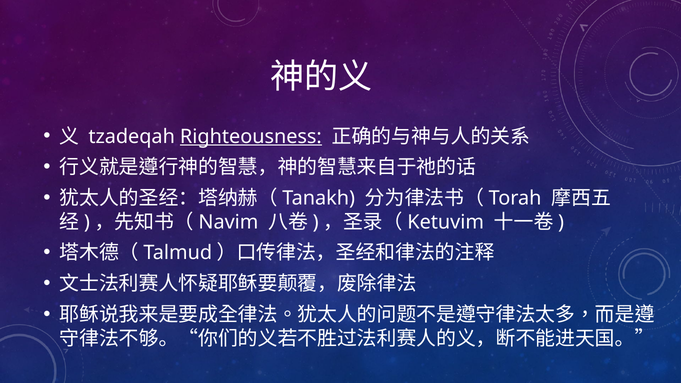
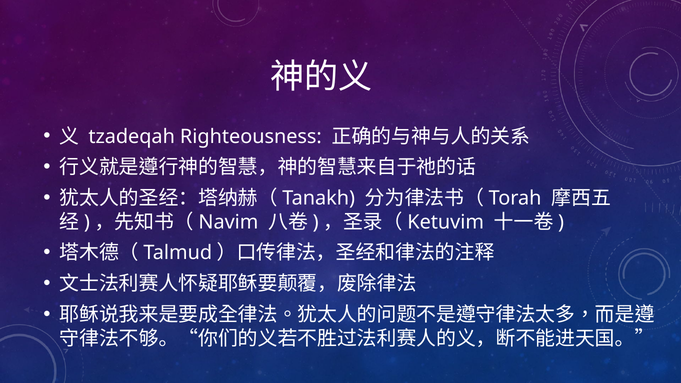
Righteousness underline: present -> none (251, 136)
